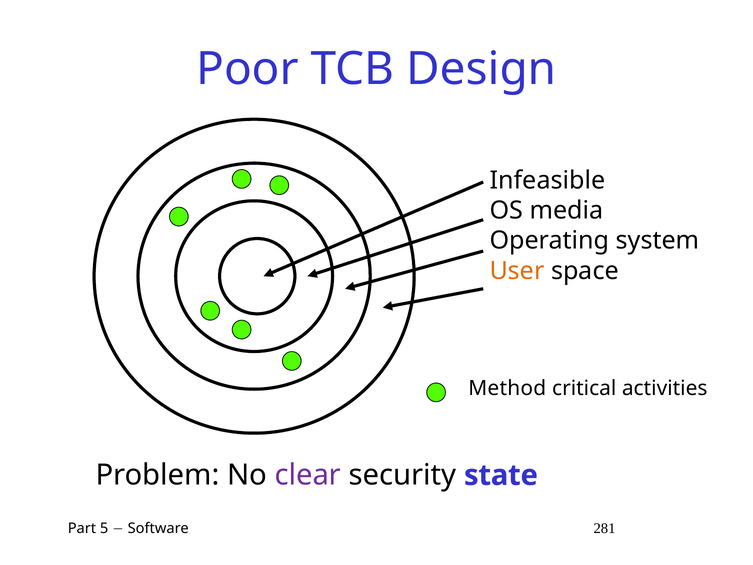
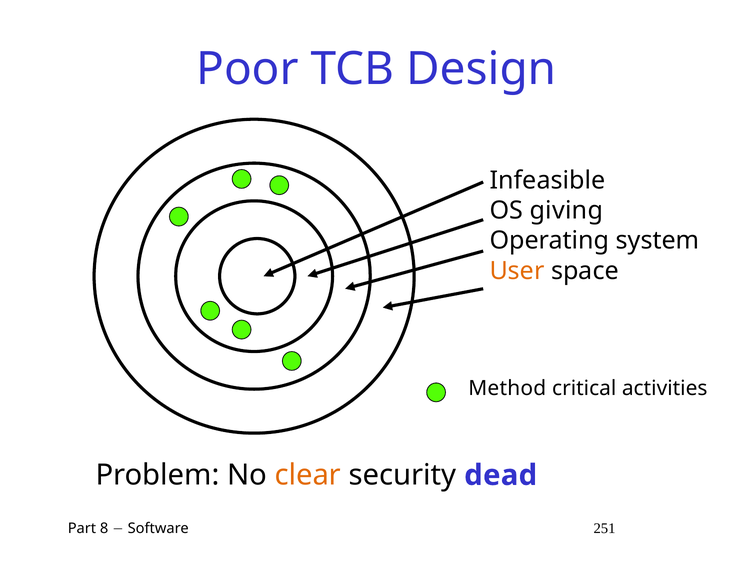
media: media -> giving (566, 210)
clear colour: purple -> orange (308, 475)
state: state -> dead (501, 475)
5: 5 -> 8 (104, 528)
281: 281 -> 251 (604, 528)
